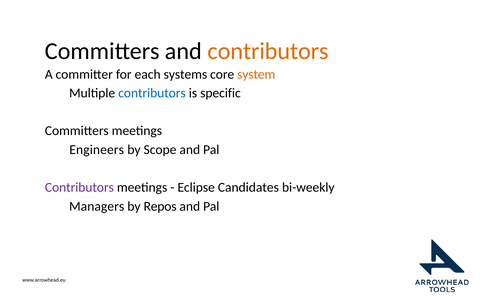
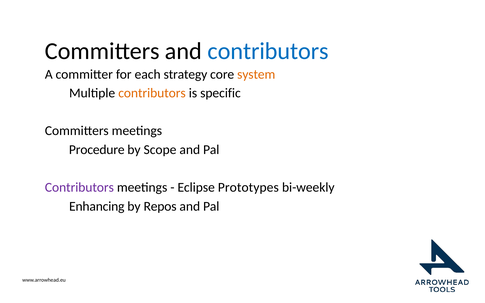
contributors colour: orange -> blue (268, 51)
systems: systems -> strategy (185, 74)
contributors colour: blue -> orange (152, 93)
Engineers: Engineers -> Procedure (97, 150)
Candidates: Candidates -> Prototypes (248, 188)
Managers: Managers -> Enhancing (97, 206)
